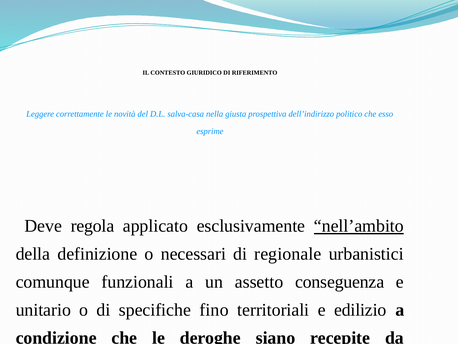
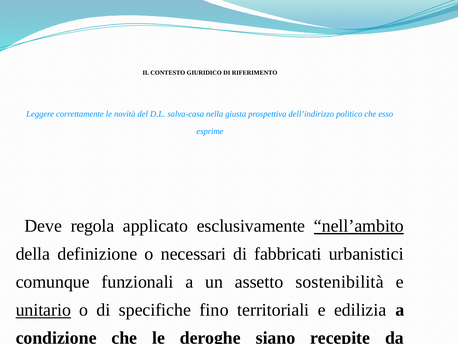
regionale: regionale -> fabbricati (288, 254)
conseguenza: conseguenza -> sostenibilità (340, 282)
unitario underline: none -> present (43, 310)
edilizio: edilizio -> edilizia (360, 310)
